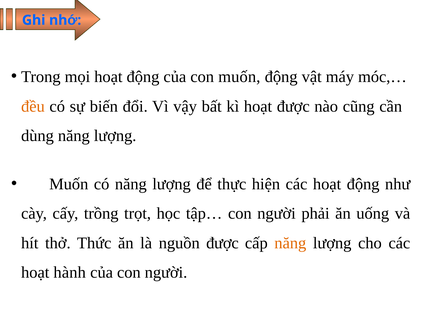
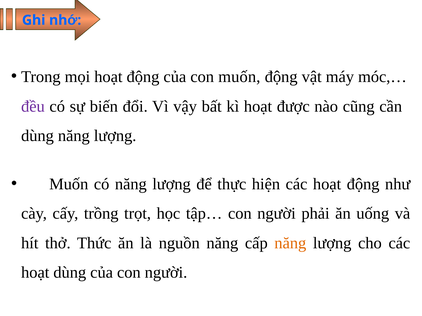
đều colour: orange -> purple (33, 106)
nguồn được: được -> năng (222, 243)
hoạt hành: hành -> dùng (70, 273)
